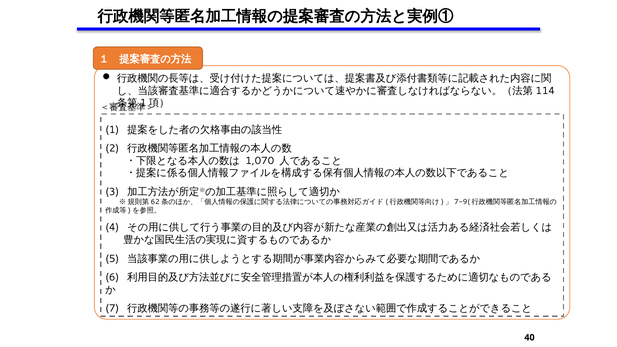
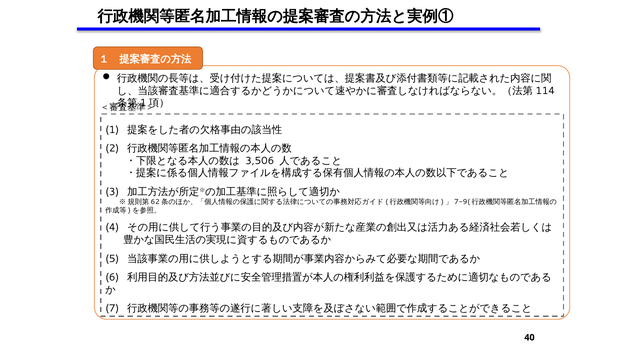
1,070: 1,070 -> 3,506 (260, 161)
